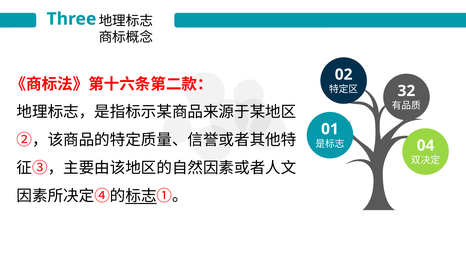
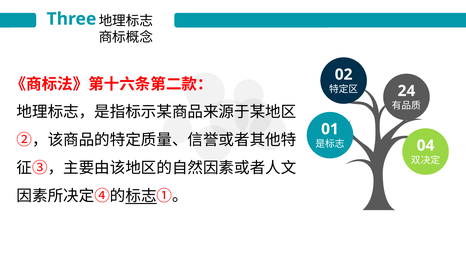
32: 32 -> 24 (406, 91)
